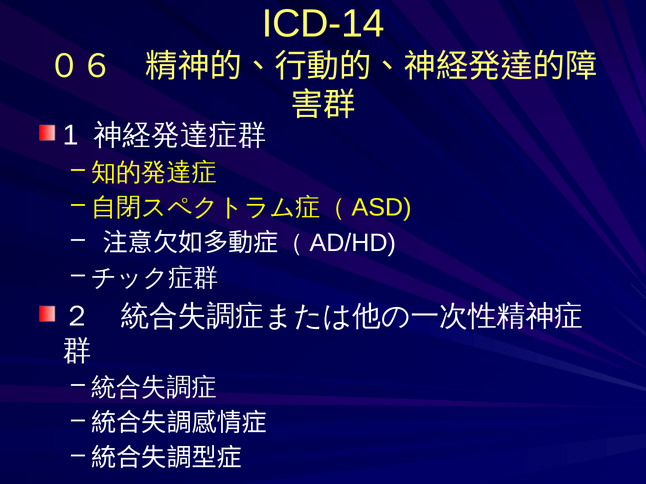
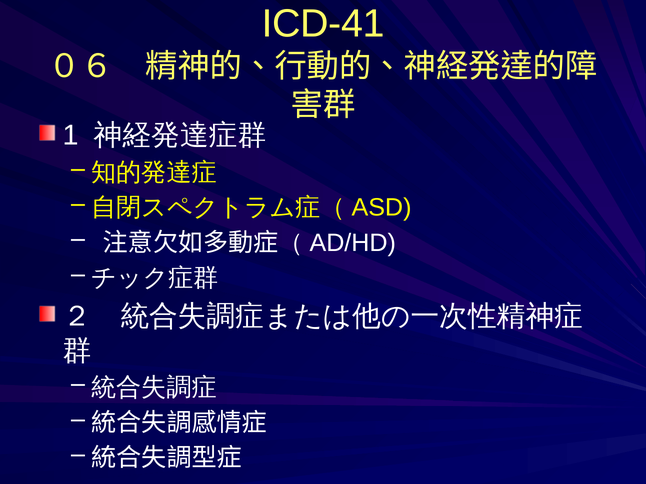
ICD-14: ICD-14 -> ICD-41 (323, 24)
